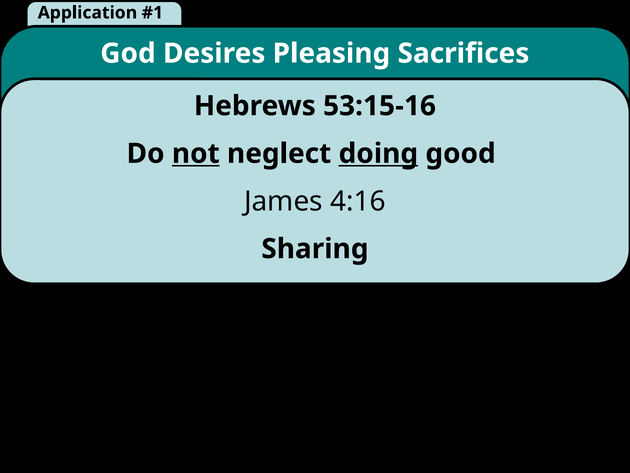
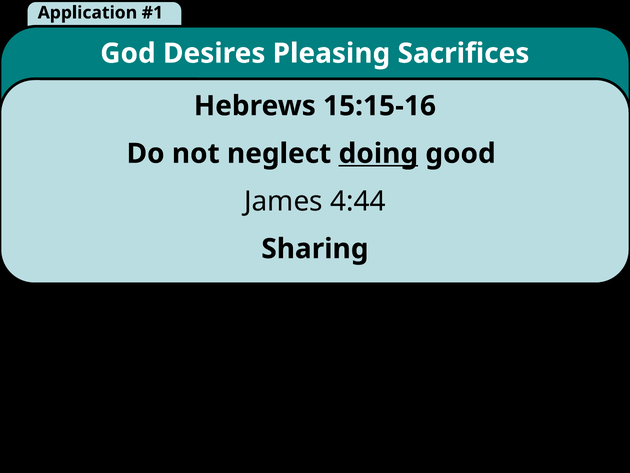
53:15-16: 53:15-16 -> 15:15-16 (380, 106)
not underline: present -> none (196, 153)
4:16: 4:16 -> 4:44 (358, 201)
